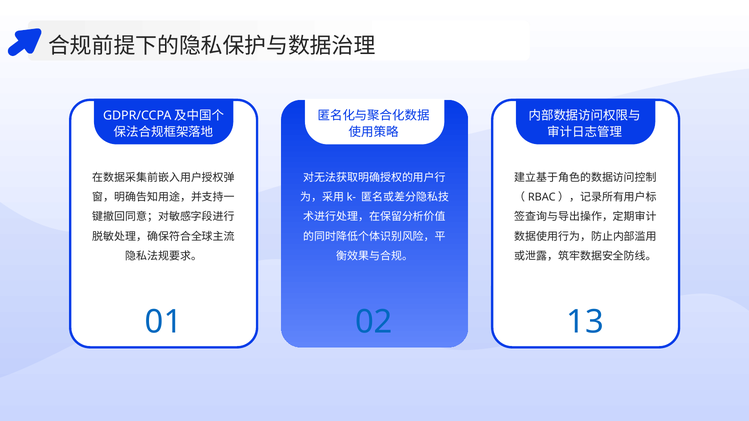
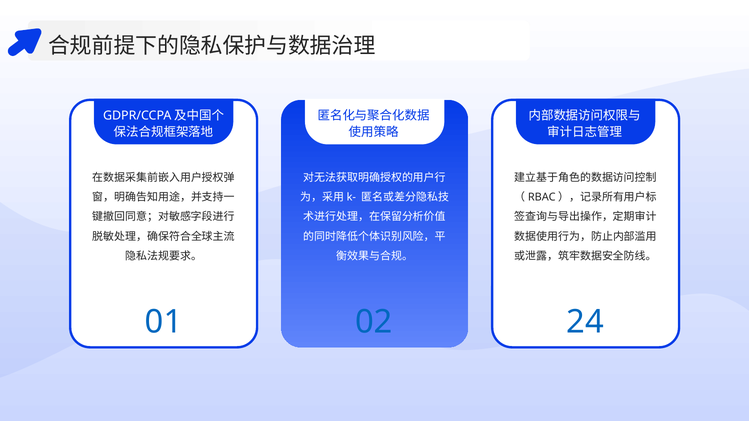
13: 13 -> 24 (585, 322)
